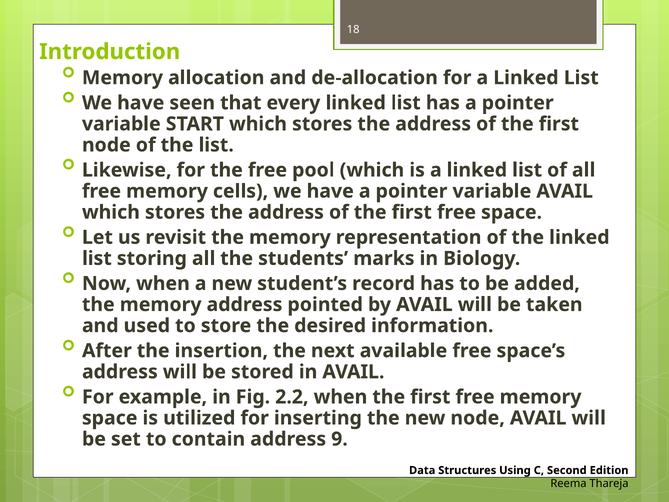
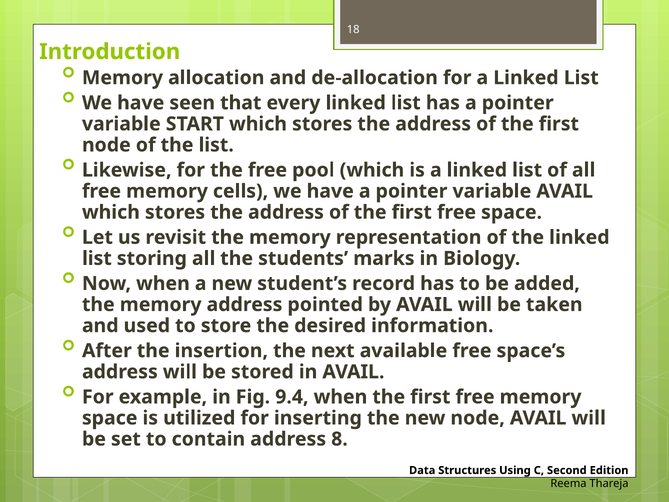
2.2: 2.2 -> 9.4 (292, 397)
9: 9 -> 8 (339, 439)
